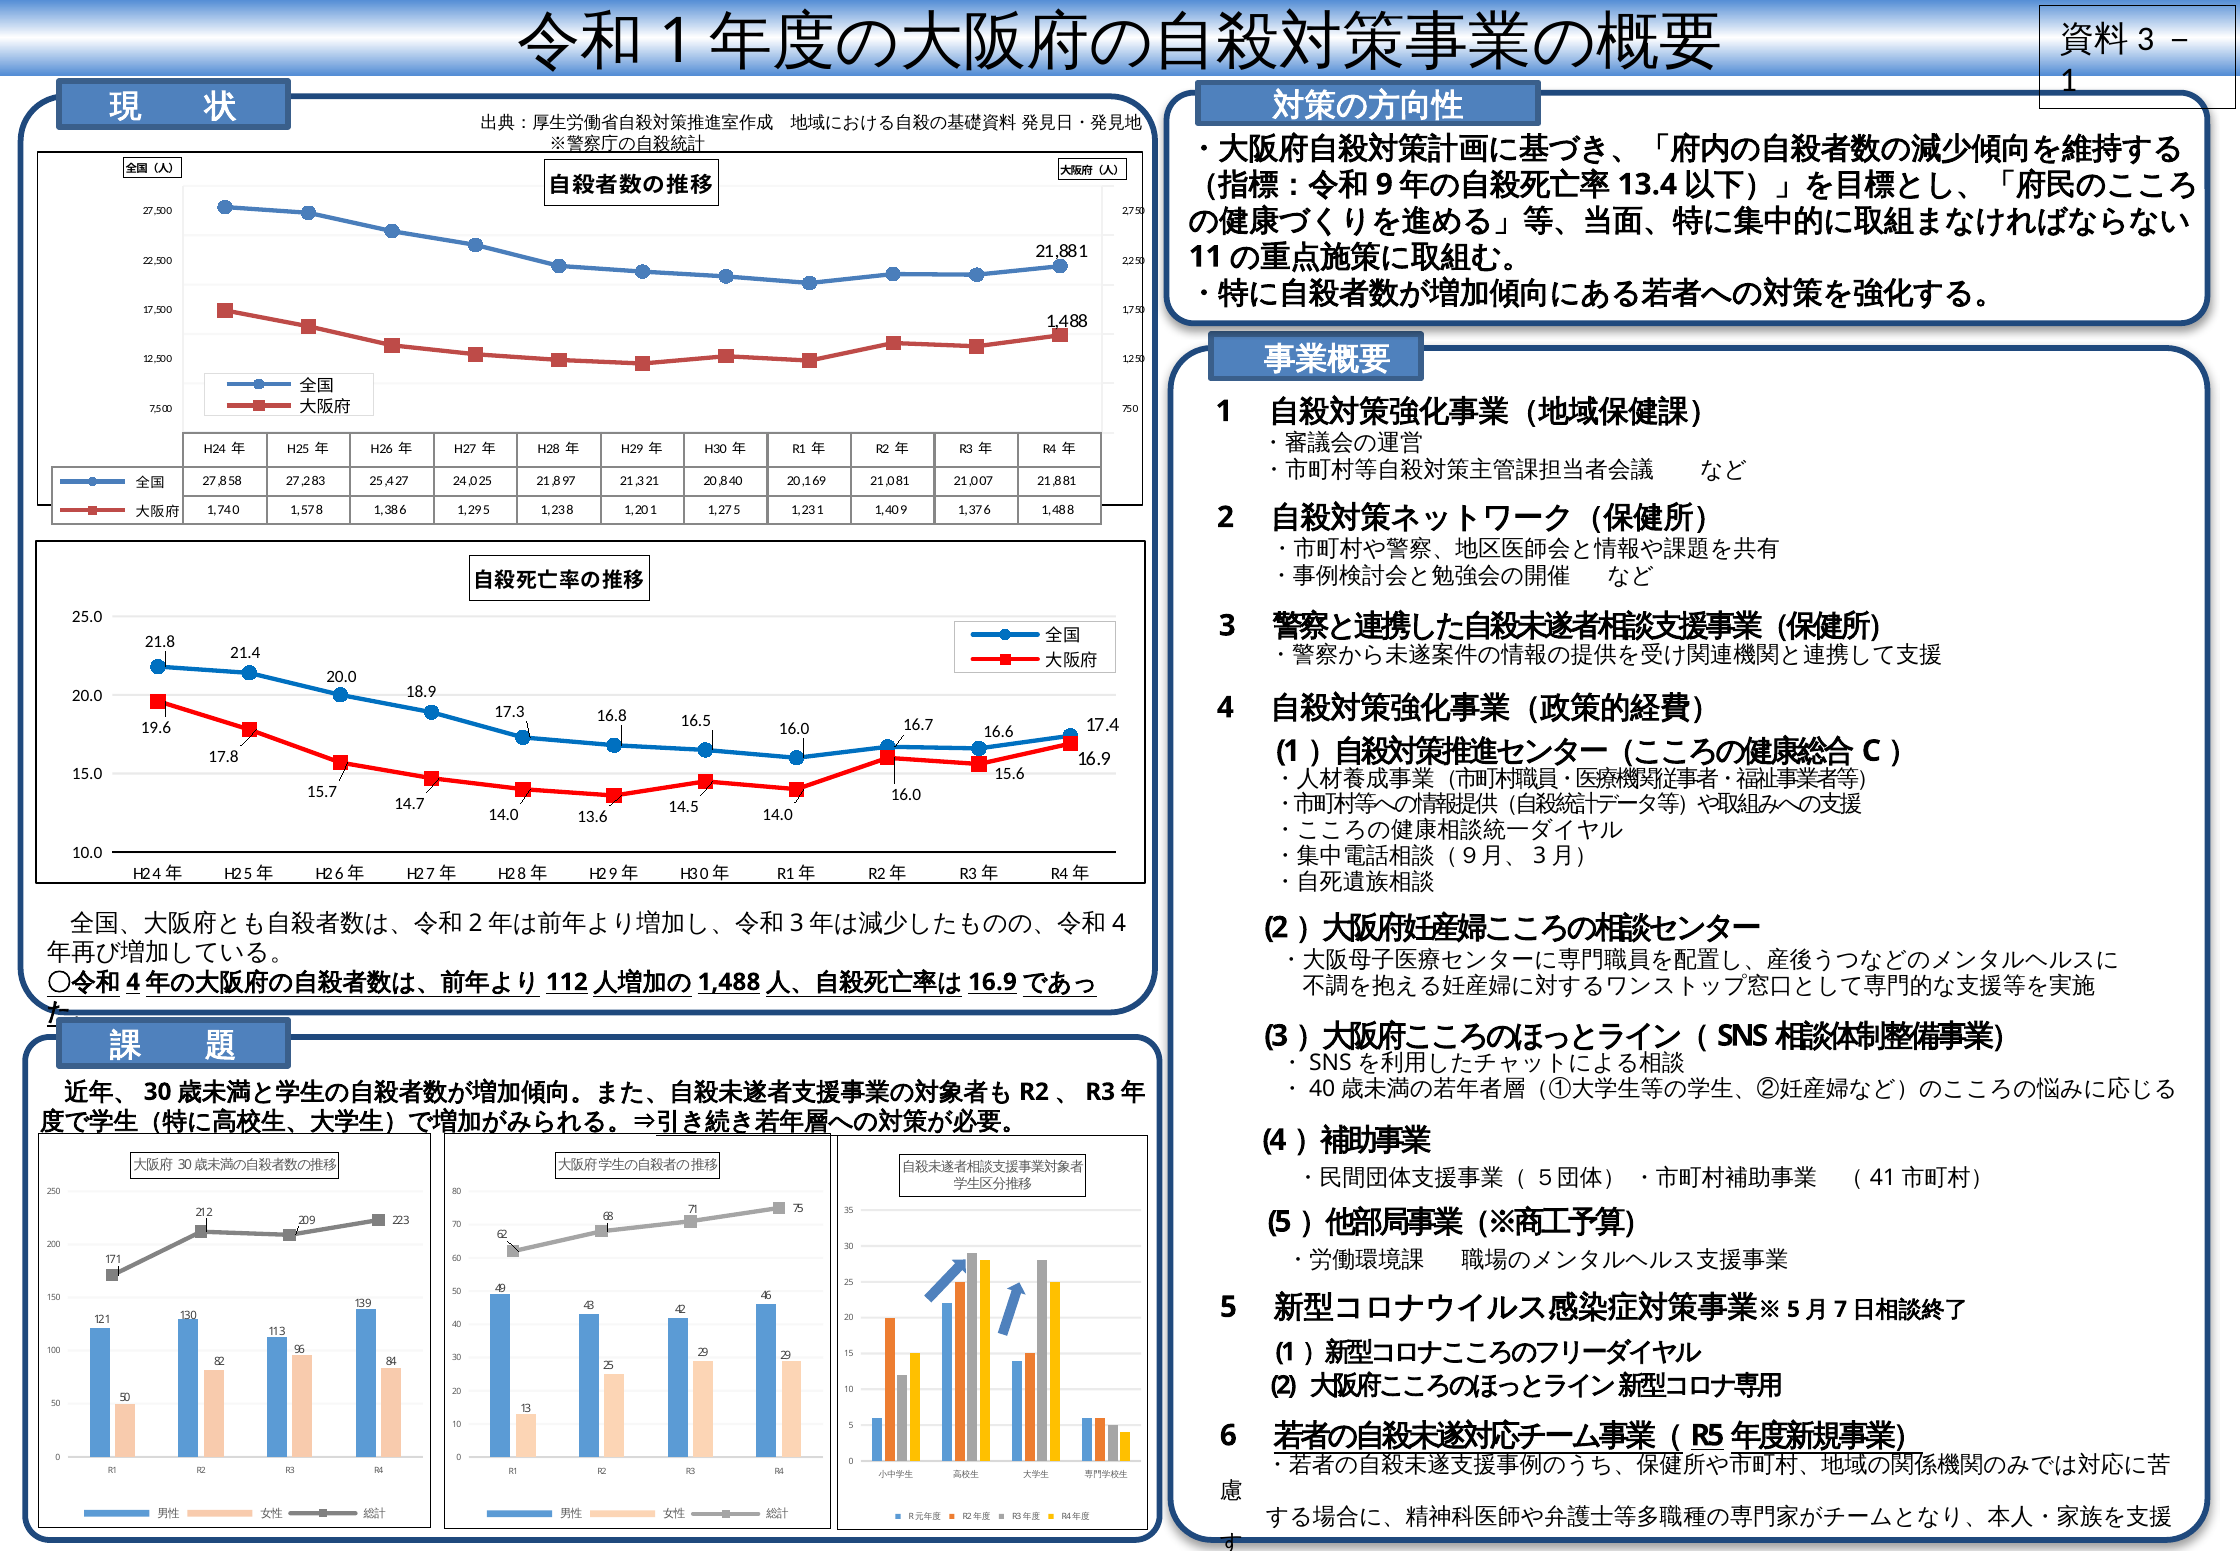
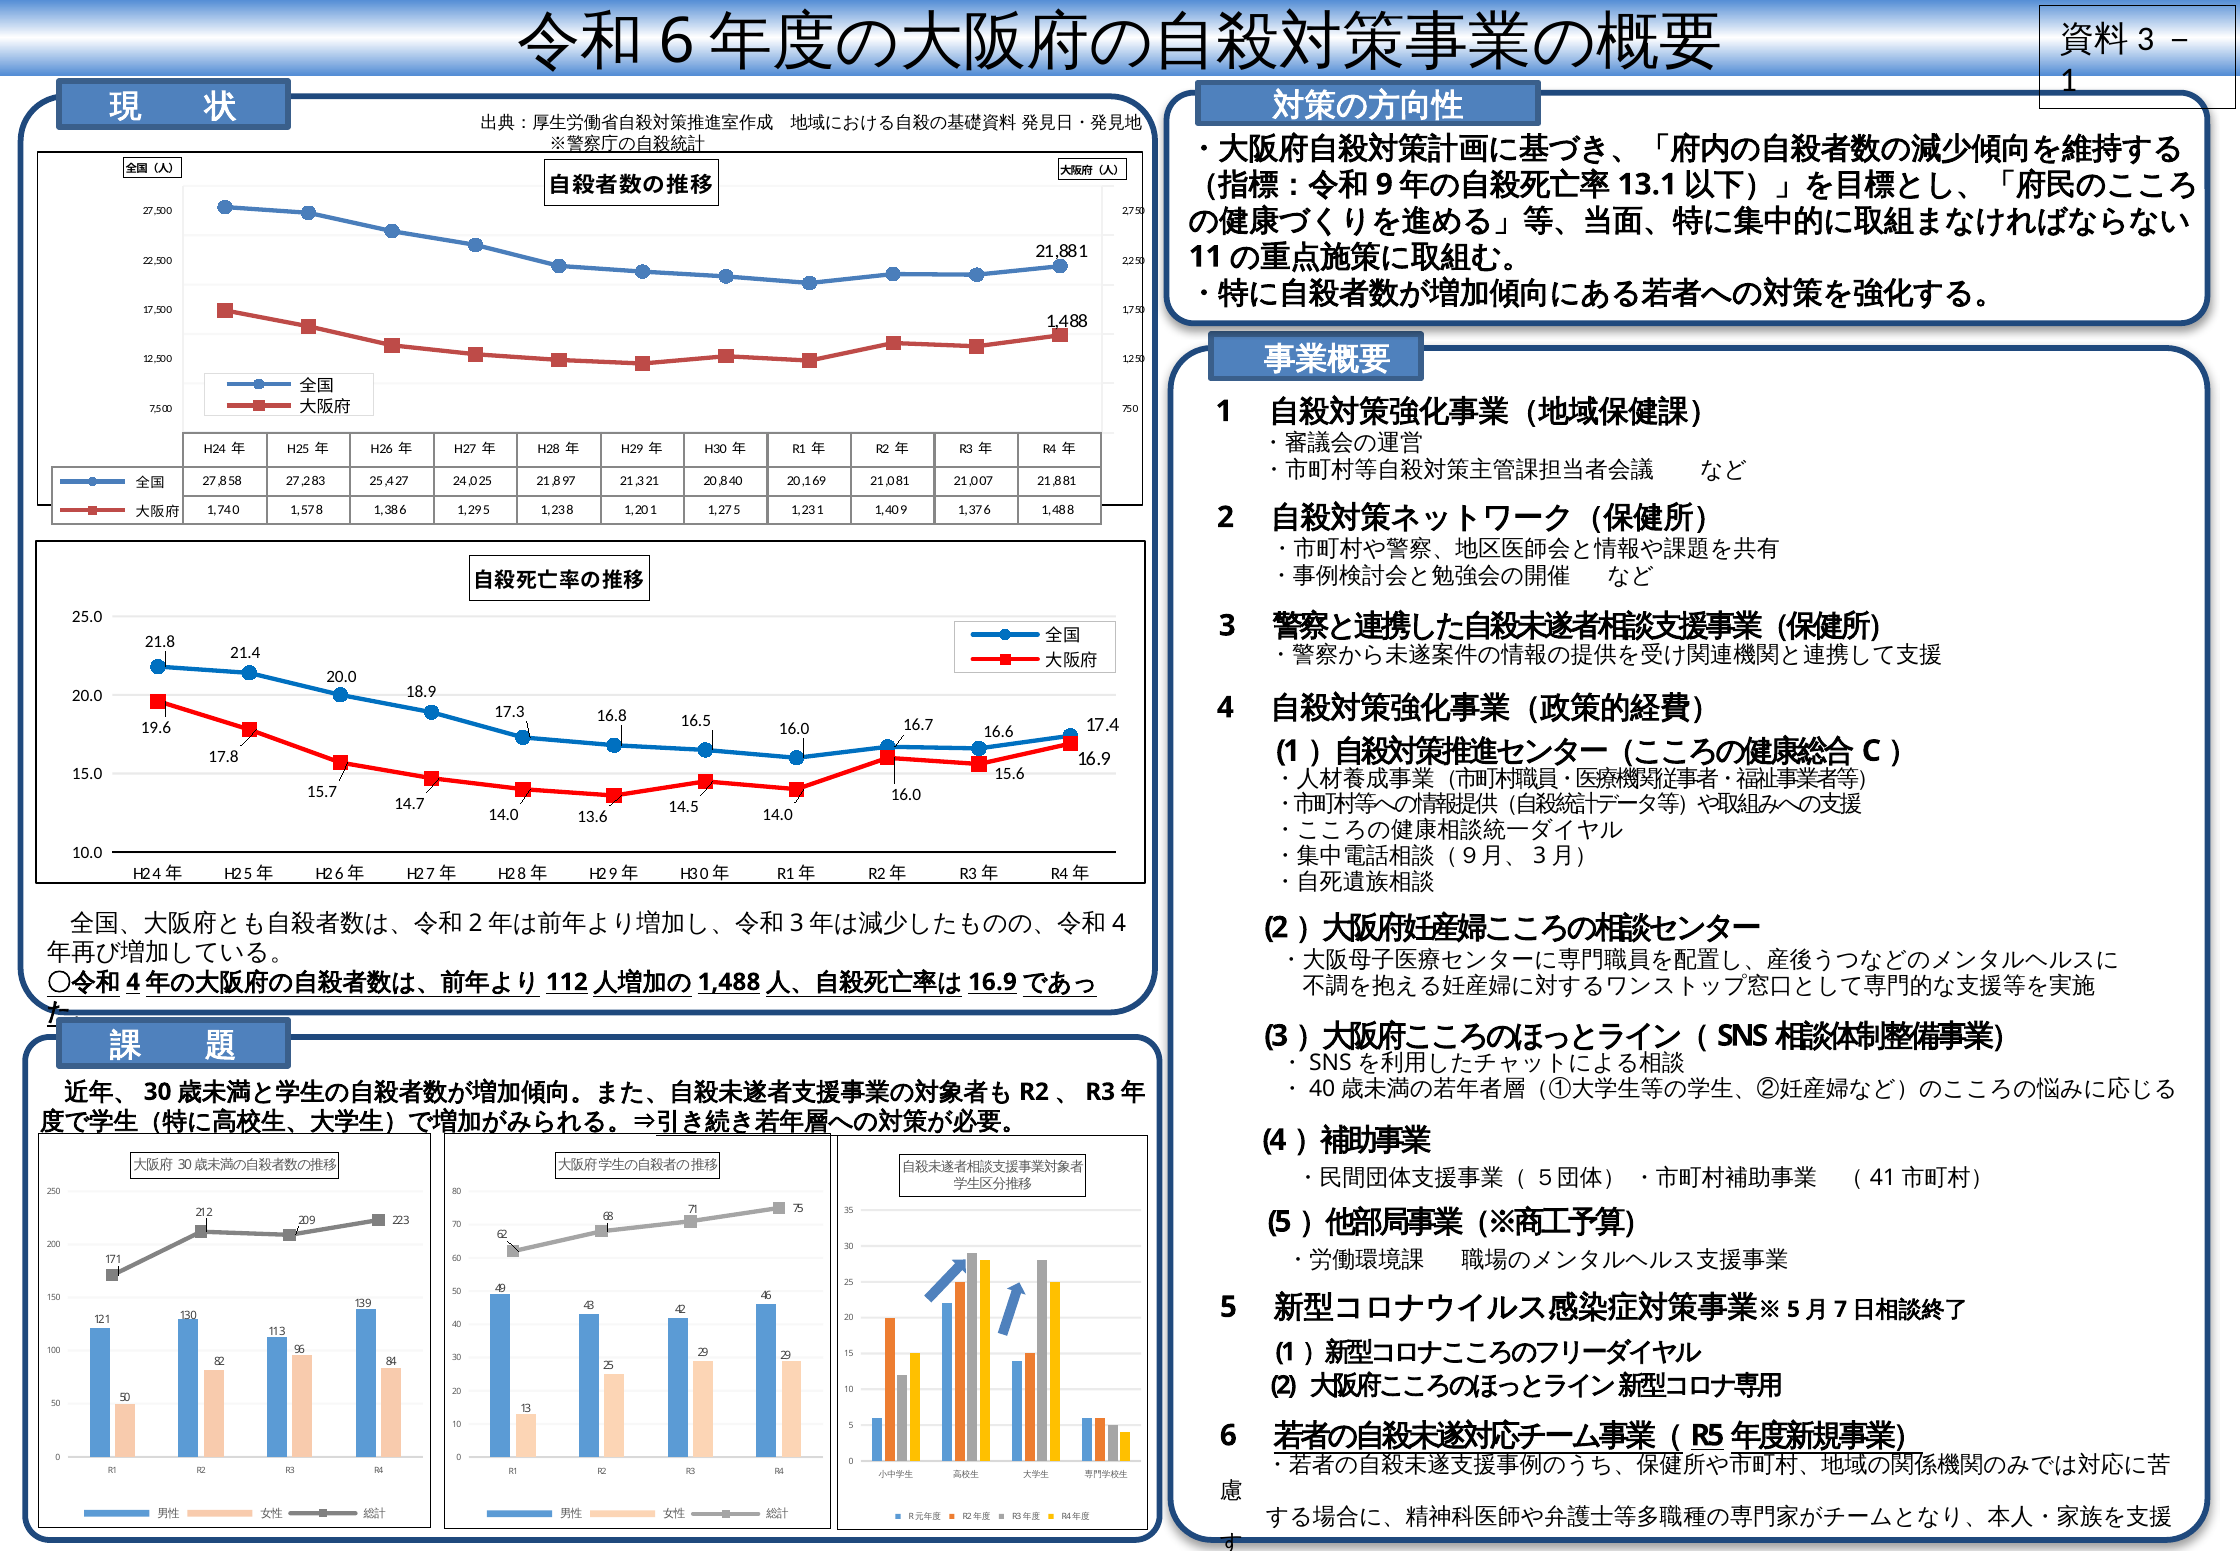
1: 1 -> 6 (677, 42)
13.4: 13.4 -> 13.1 (1647, 184)
